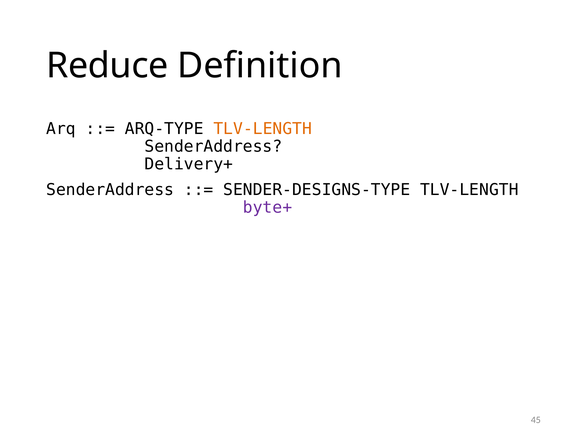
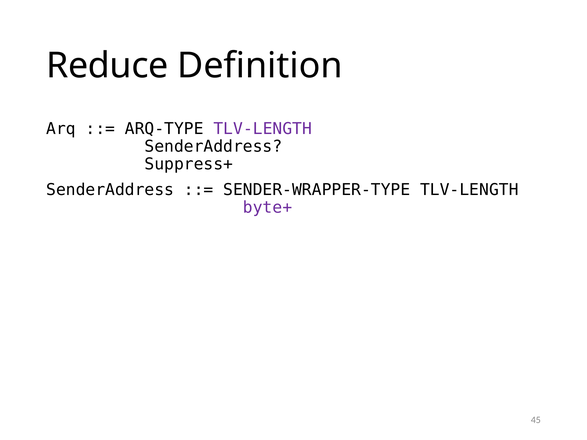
TLV-LENGTH colour: orange -> purple (263, 129)
Delivery+: Delivery+ -> Suppress+ (189, 164)
SENDER-DESIGNS-TYPE: SENDER-DESIGNS-TYPE -> SENDER-WRAPPER-TYPE (317, 190)
